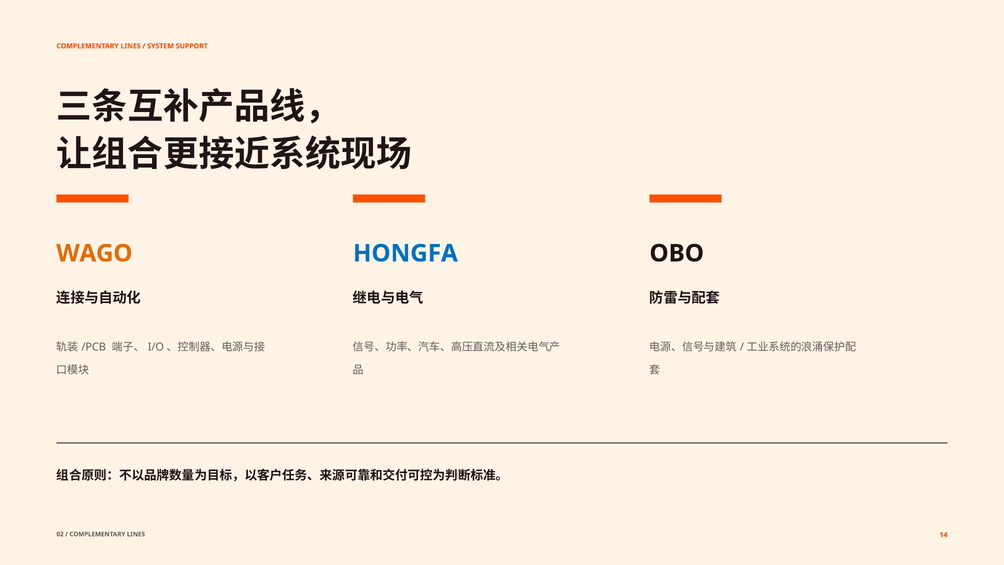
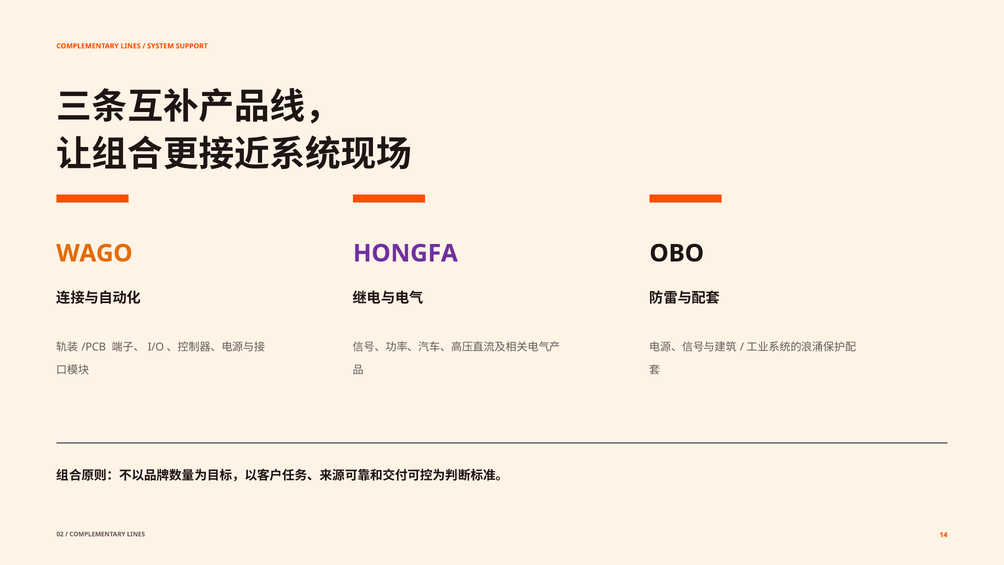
HONGFA colour: blue -> purple (405, 253)
